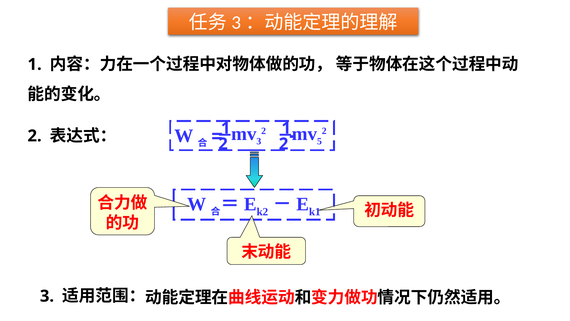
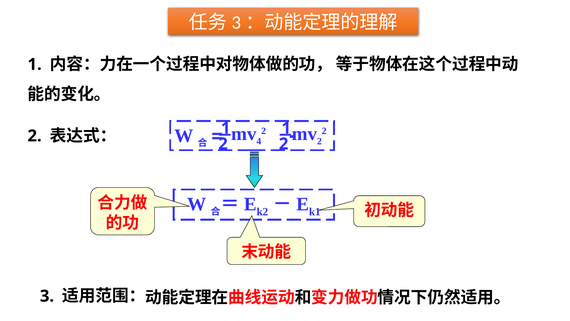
3: 3 -> 4 (259, 141)
5: 5 -> 2 (319, 141)
